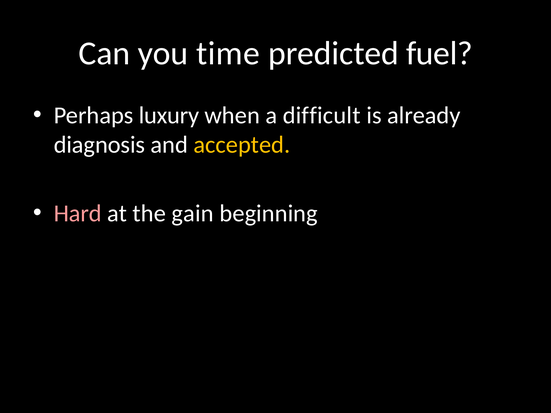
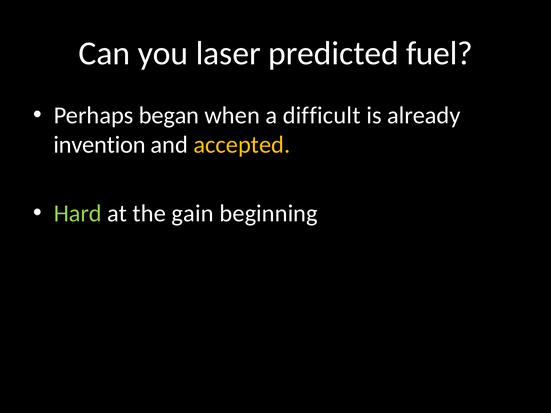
time: time -> laser (228, 53)
luxury: luxury -> began (169, 116)
diagnosis: diagnosis -> invention (100, 145)
Hard colour: pink -> light green (78, 214)
